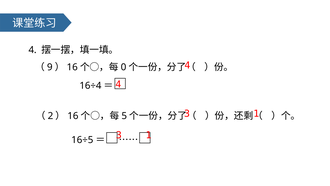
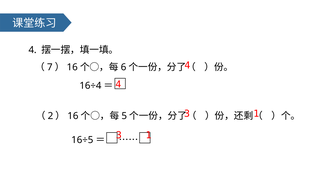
9: 9 -> 7 (50, 67)
0: 0 -> 6 (124, 67)
